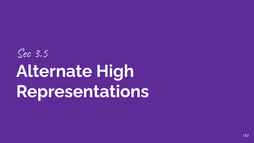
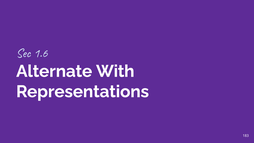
3.5: 3.5 -> 1.6 (41, 53)
High: High -> With (115, 71)
